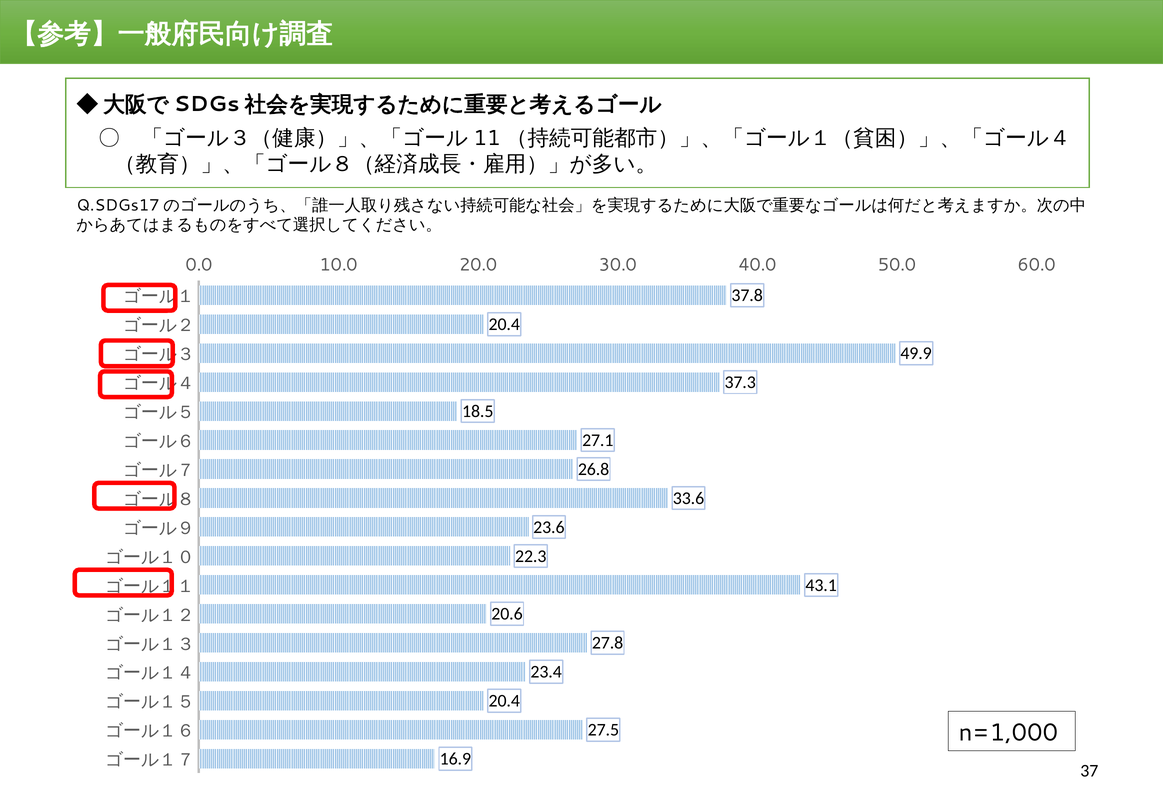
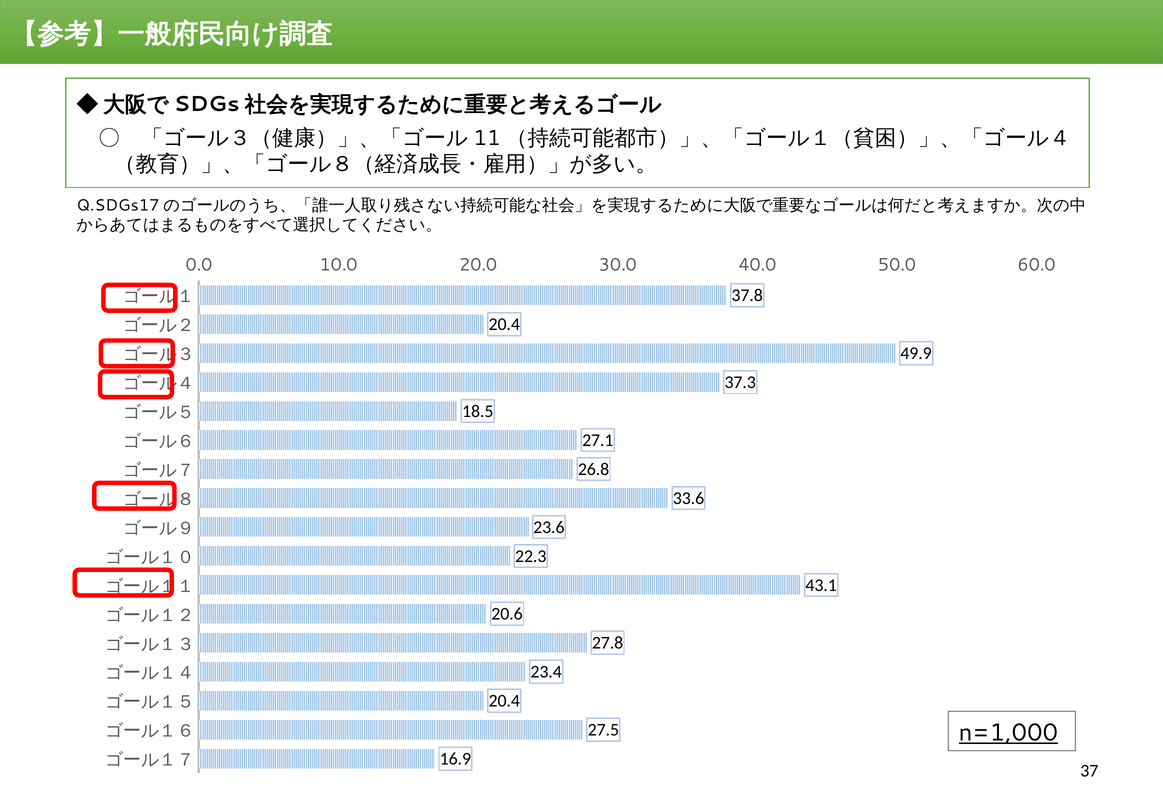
n=1,000 underline: none -> present (1009, 733)
